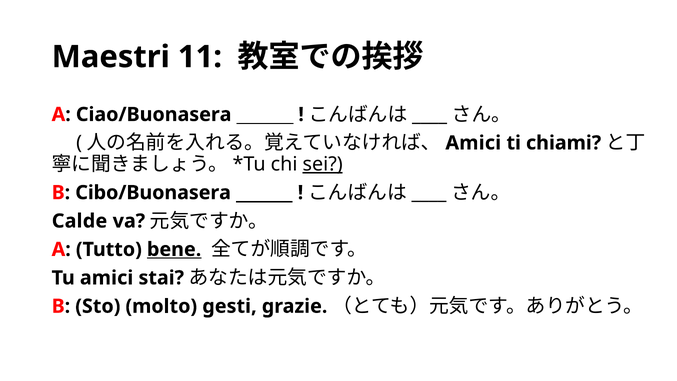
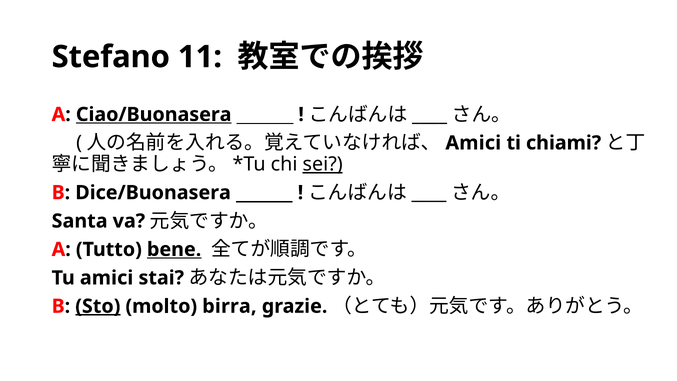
Maestri: Maestri -> Stefano (111, 57)
Ciao/Buonasera underline: none -> present (154, 114)
Cibo/Buonasera: Cibo/Buonasera -> Dice/Buonasera (153, 193)
Calde: Calde -> Santa (80, 221)
Sto underline: none -> present (98, 306)
gesti: gesti -> birra (229, 306)
